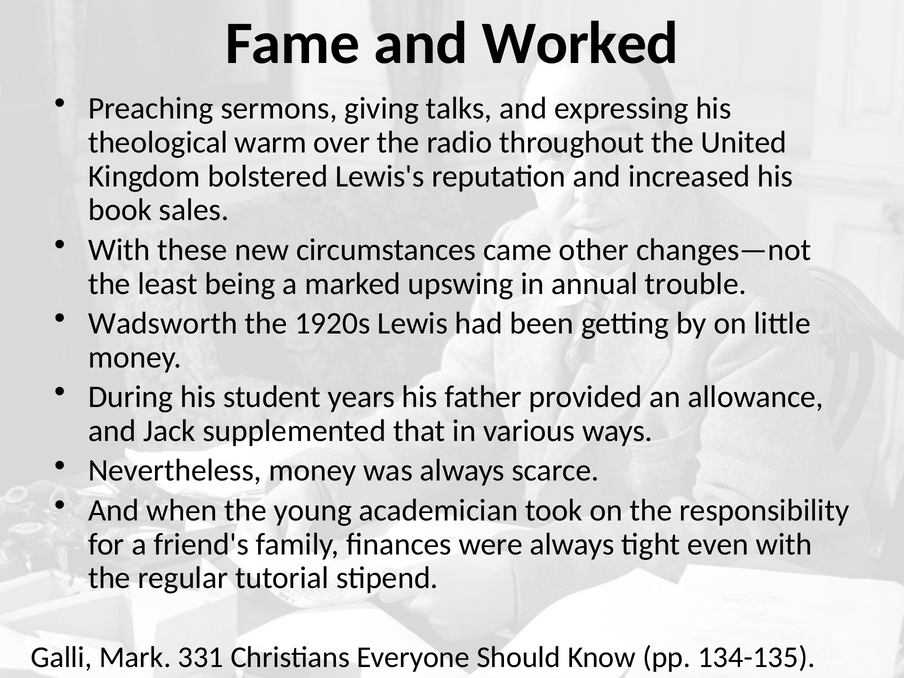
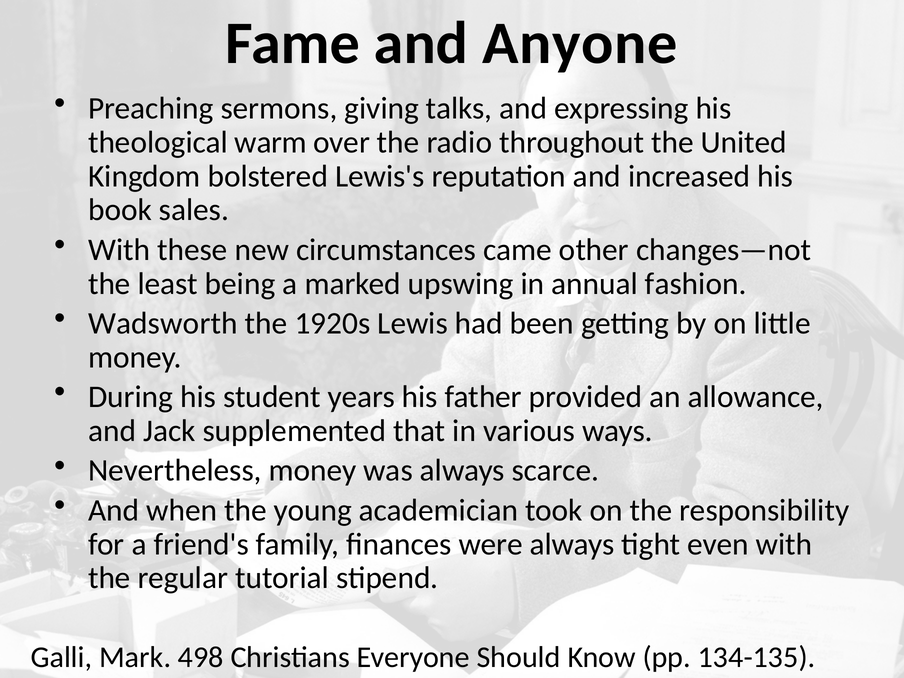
Worked: Worked -> Anyone (580, 43)
trouble: trouble -> fashion (696, 284)
331: 331 -> 498 (201, 657)
